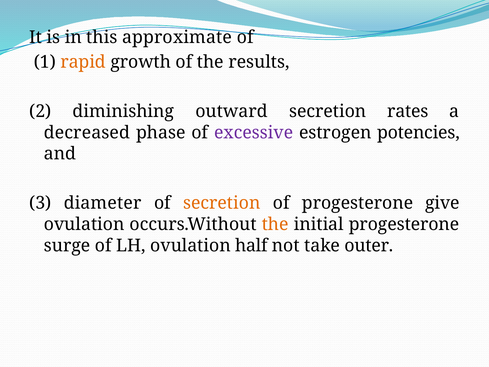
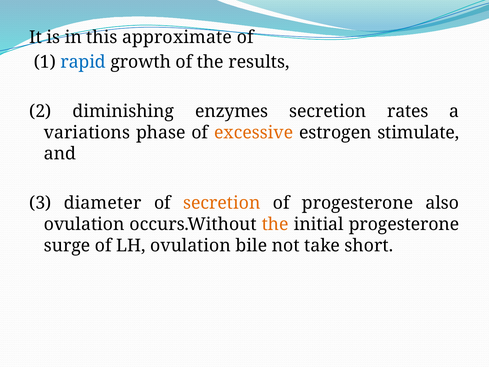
rapid colour: orange -> blue (83, 62)
outward: outward -> enzymes (232, 111)
decreased: decreased -> variations (87, 132)
excessive colour: purple -> orange (254, 132)
potencies: potencies -> stimulate (418, 132)
give: give -> also (442, 203)
half: half -> bile (251, 245)
outer: outer -> short (369, 245)
